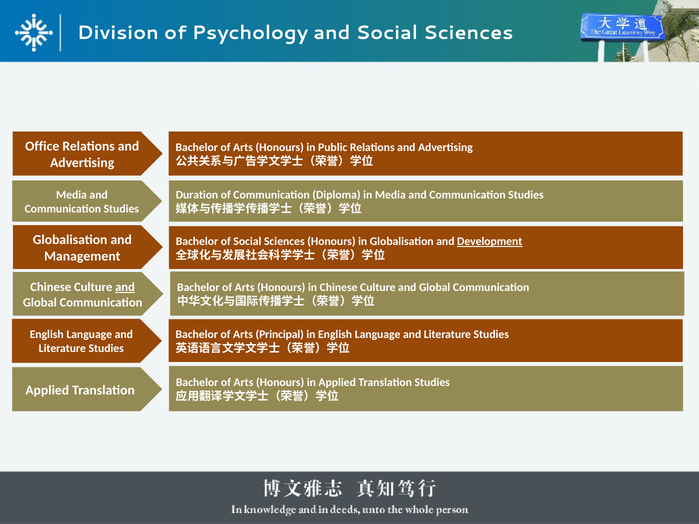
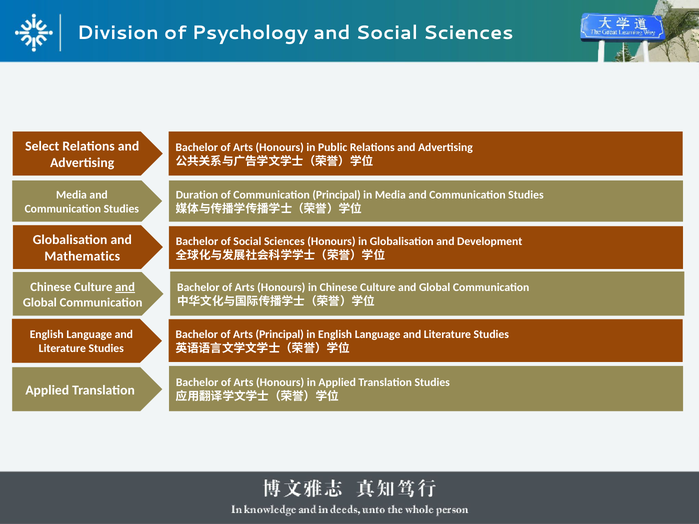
Office: Office -> Select (42, 146)
Communication Diploma: Diploma -> Principal (337, 195)
Development underline: present -> none (490, 242)
Management: Management -> Mathematics (82, 256)
